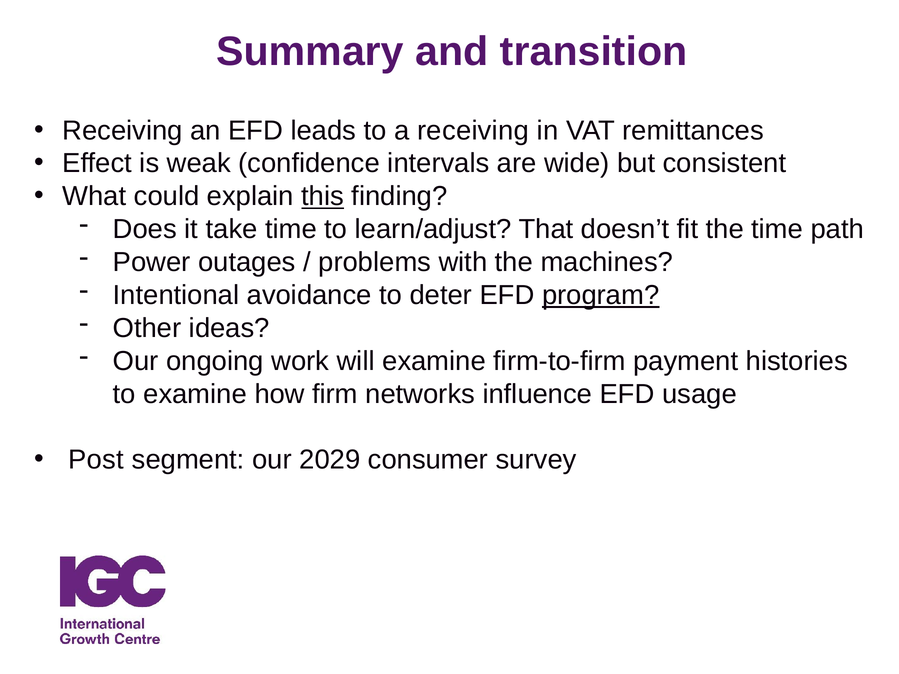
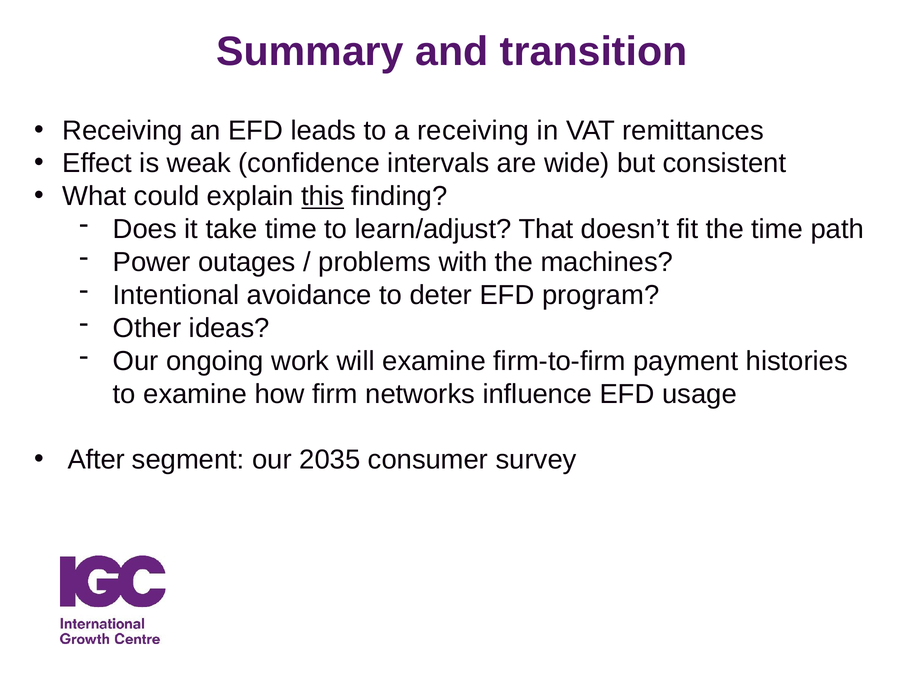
program underline: present -> none (601, 295)
Post: Post -> After (96, 460)
2029: 2029 -> 2035 (330, 460)
